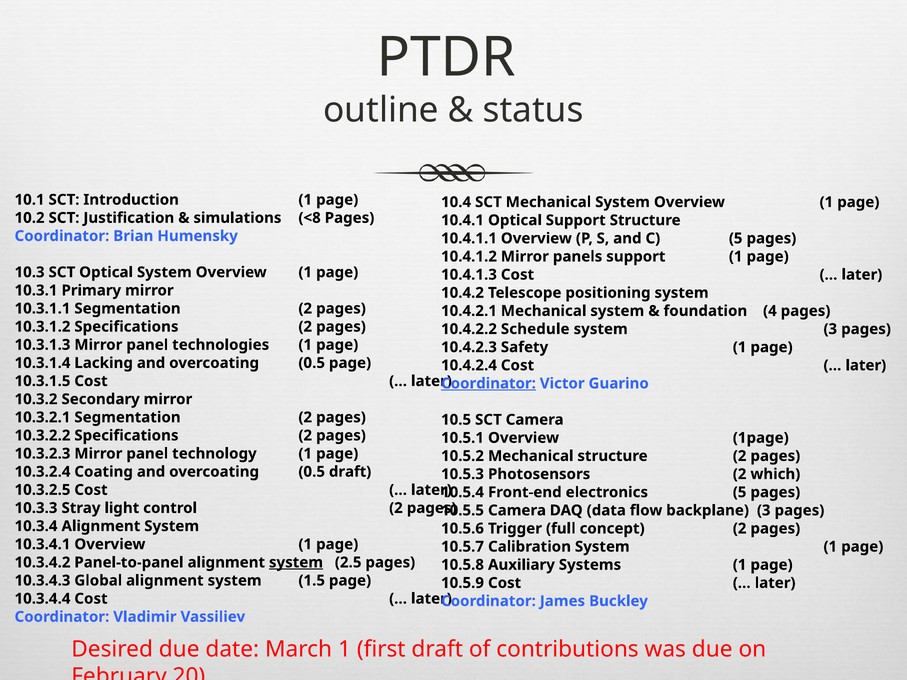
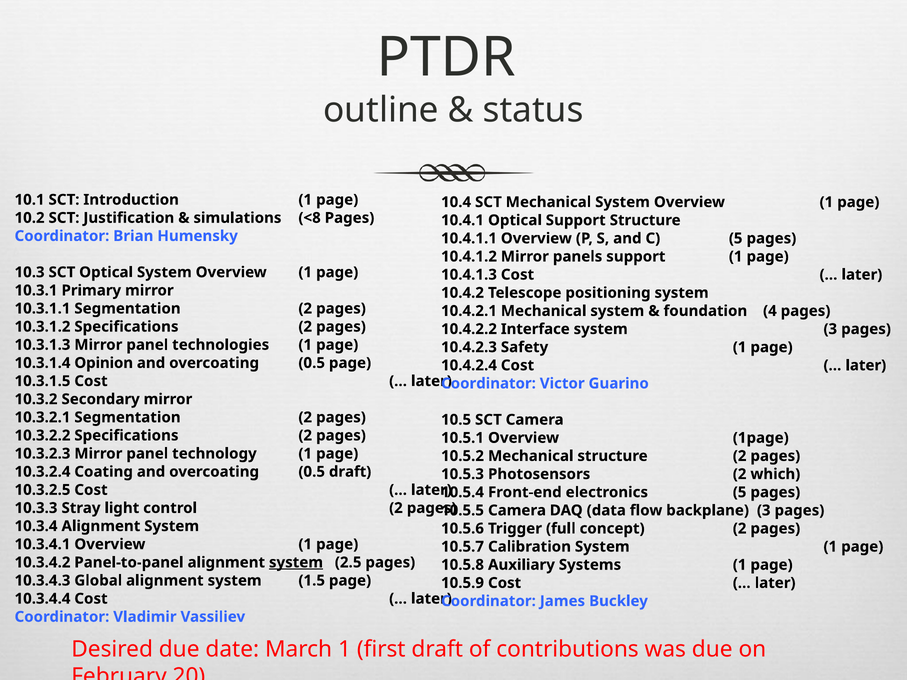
Schedule: Schedule -> Interface (535, 329)
Lacking: Lacking -> Opinion (104, 363)
Coordinator underline: present -> none (488, 384)
